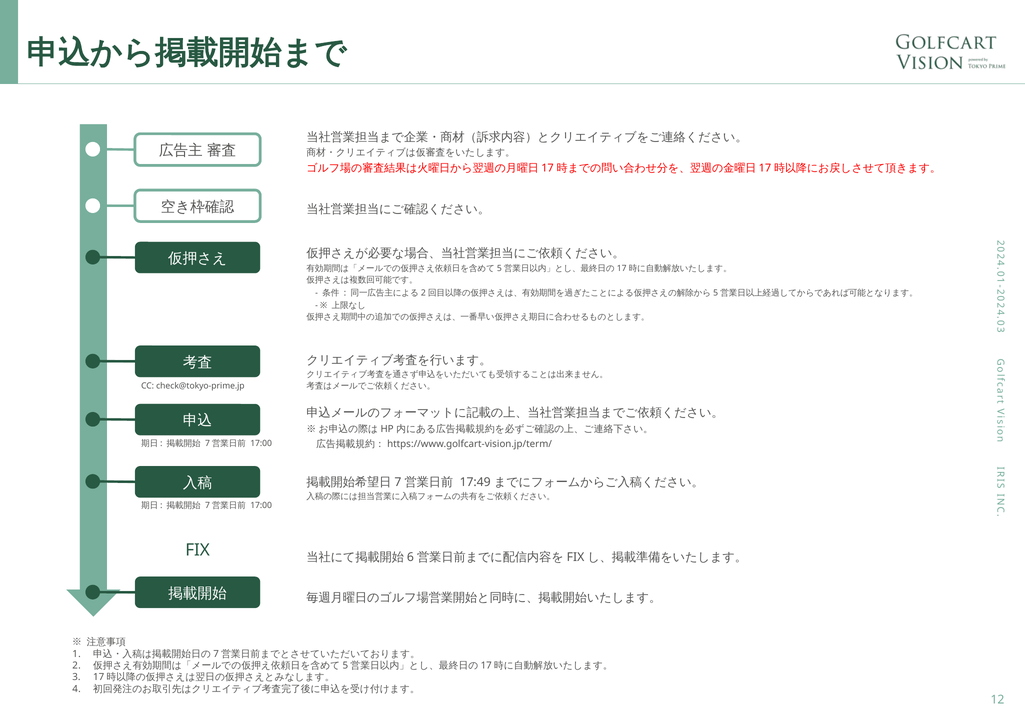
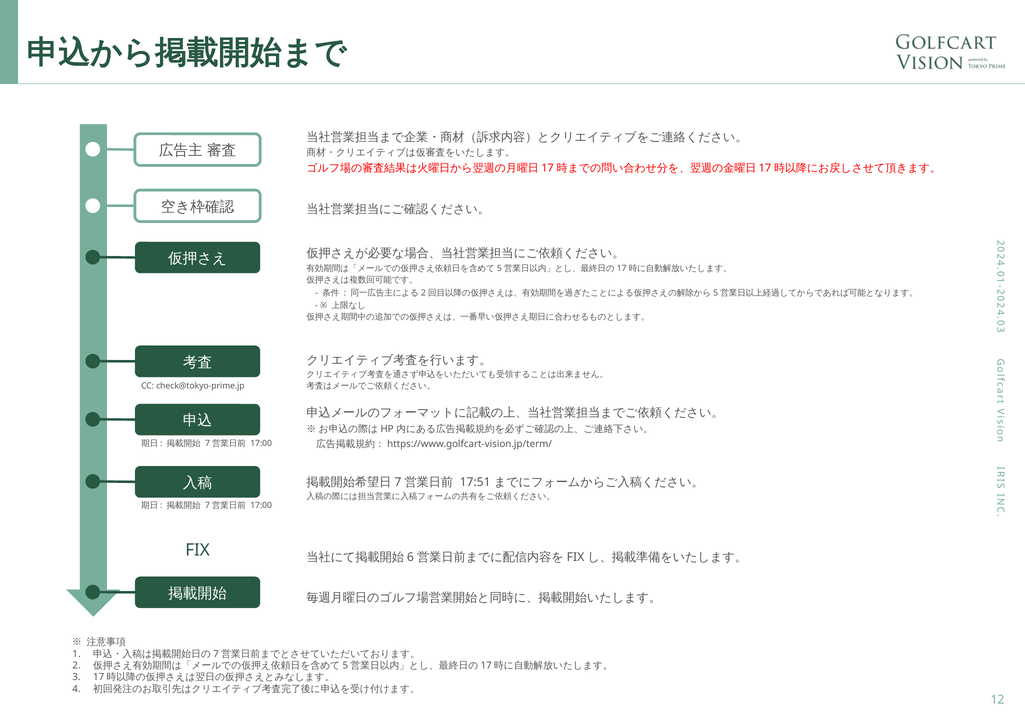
17:49: 17:49 -> 17:51 (475, 482)
